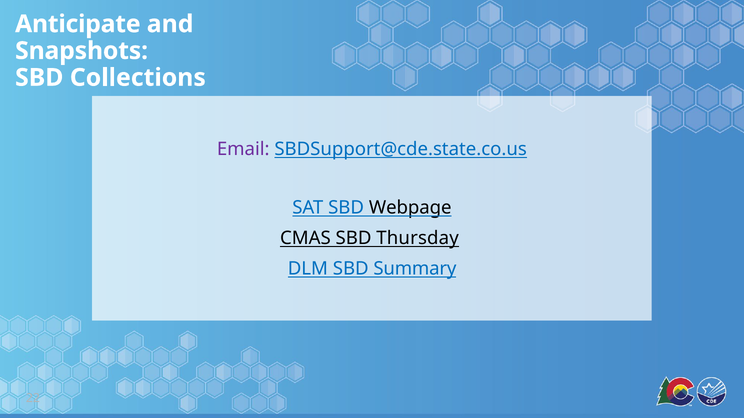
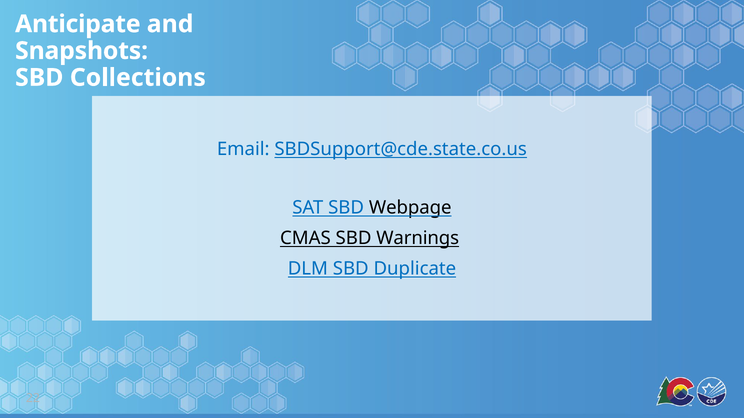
Email colour: purple -> blue (243, 149)
Thursday: Thursday -> Warnings (418, 238)
Summary: Summary -> Duplicate (415, 269)
